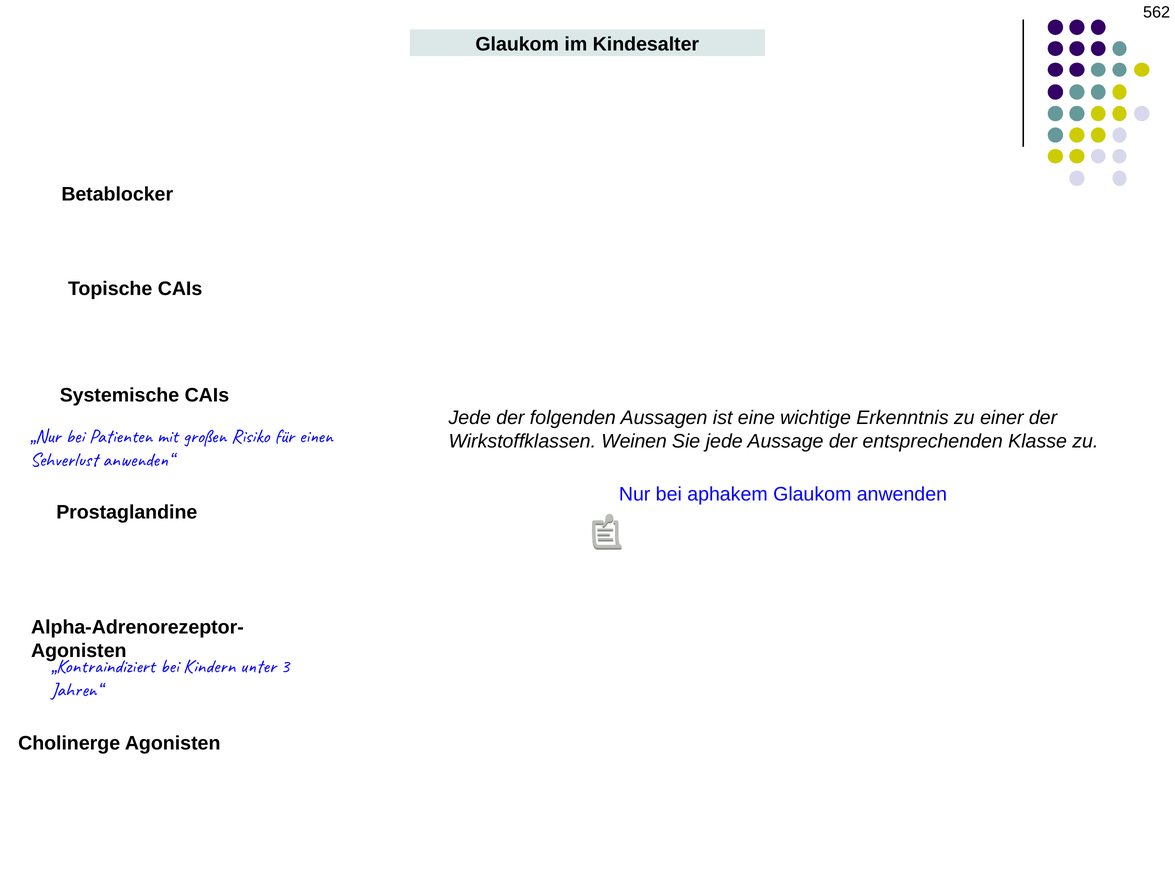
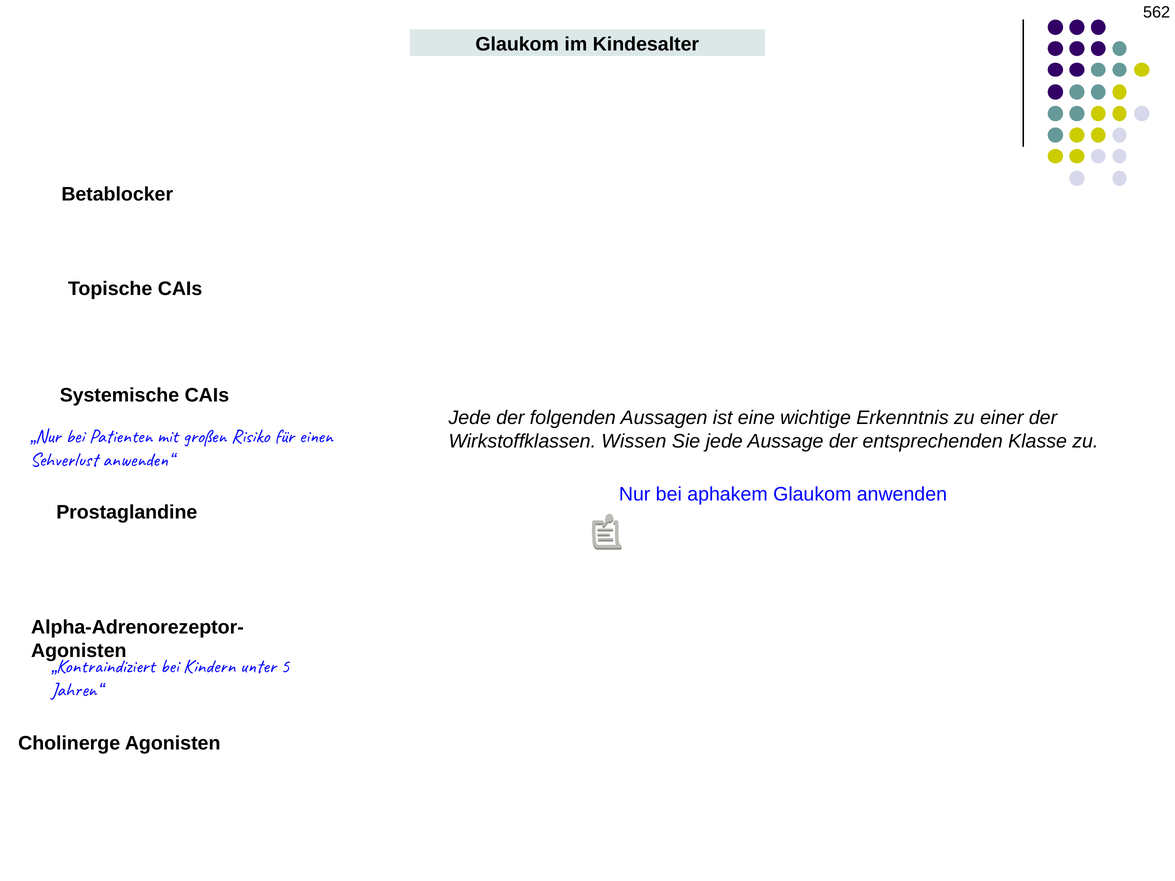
Weinen: Weinen -> Wissen (634, 441)
3: 3 -> 5 (285, 666)
